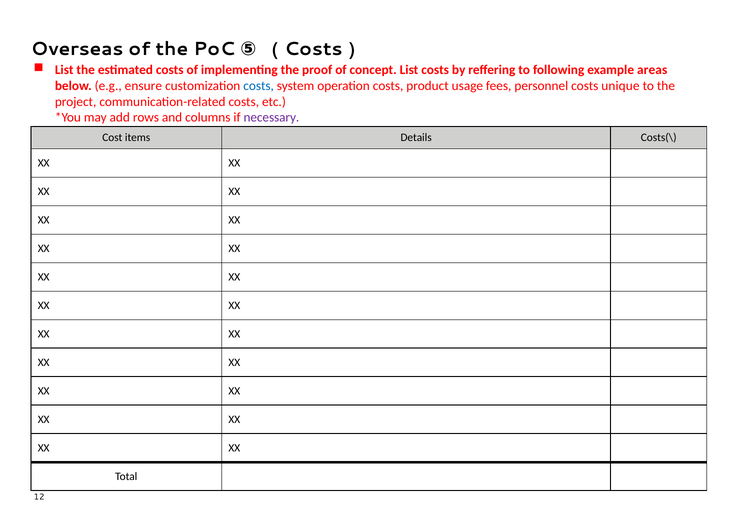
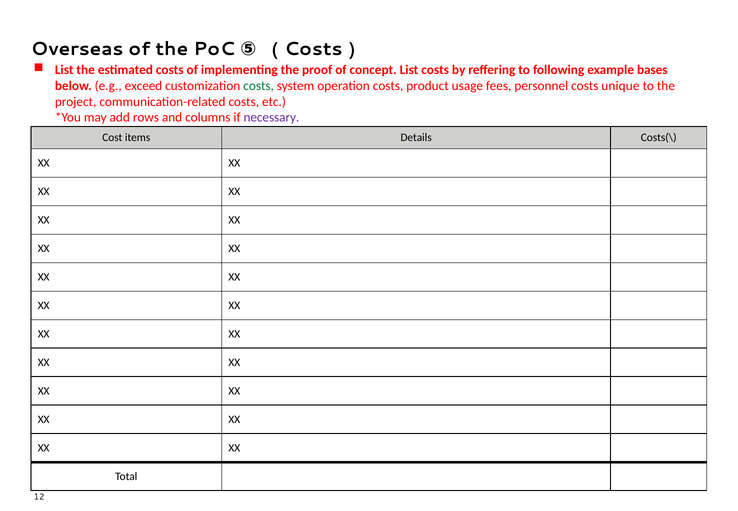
areas: areas -> bases (652, 70)
ensure: ensure -> exceed (143, 86)
costs colour: blue -> green (259, 86)
